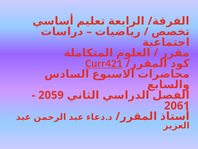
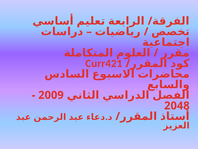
Curr421 underline: present -> none (104, 63)
2059: 2059 -> 2009 (51, 95)
2061: 2061 -> 2048 (177, 105)
